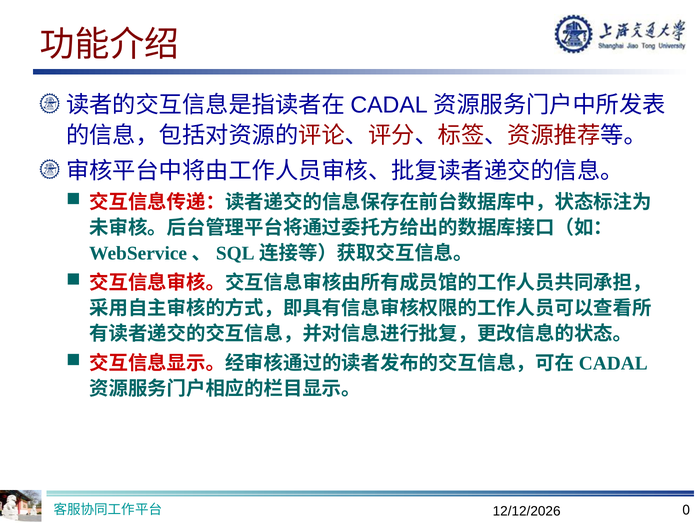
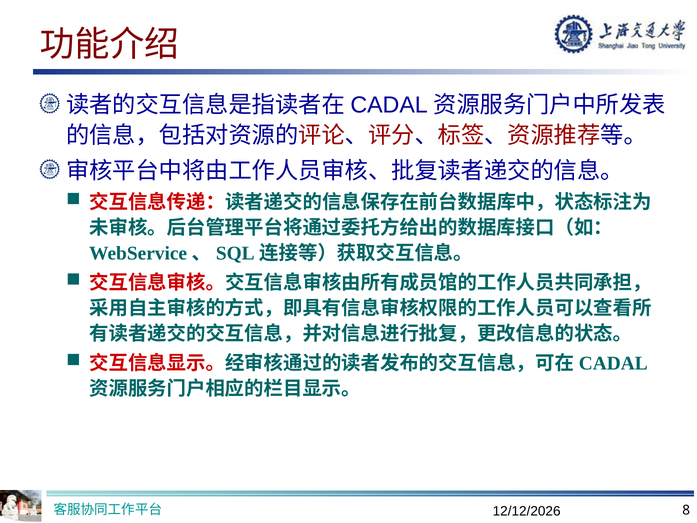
0: 0 -> 8 (686, 510)
